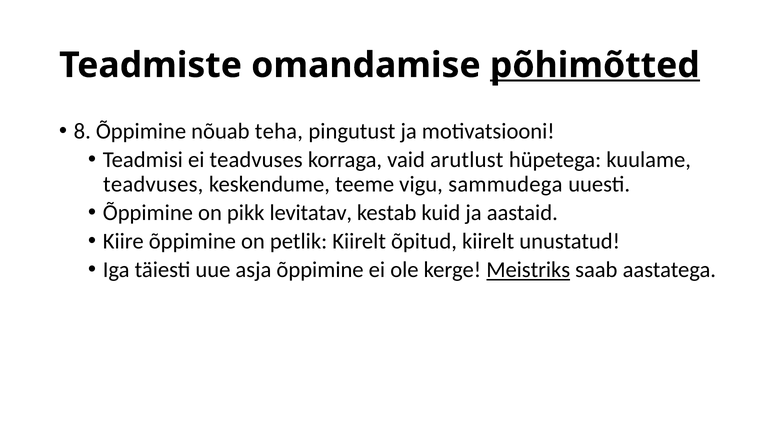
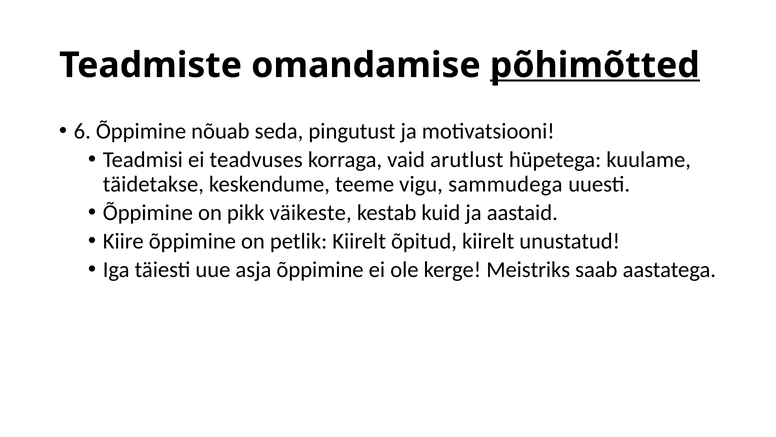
8: 8 -> 6 (82, 131)
teha: teha -> seda (279, 131)
teadvuses: teadvuses -> täidetakse (153, 184)
levitatav: levitatav -> väikeste (311, 213)
Meistriks underline: present -> none (528, 270)
